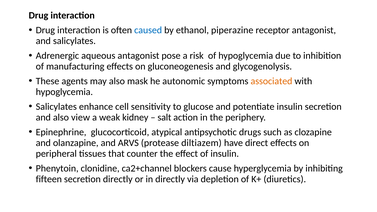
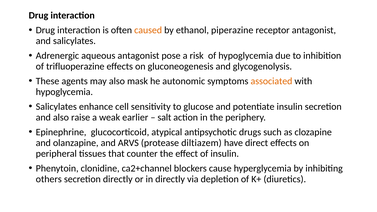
caused colour: blue -> orange (148, 30)
manufacturing: manufacturing -> trifluoperazine (75, 66)
view: view -> raise (81, 117)
kidney: kidney -> earlier (135, 117)
fifteen: fifteen -> others (49, 179)
